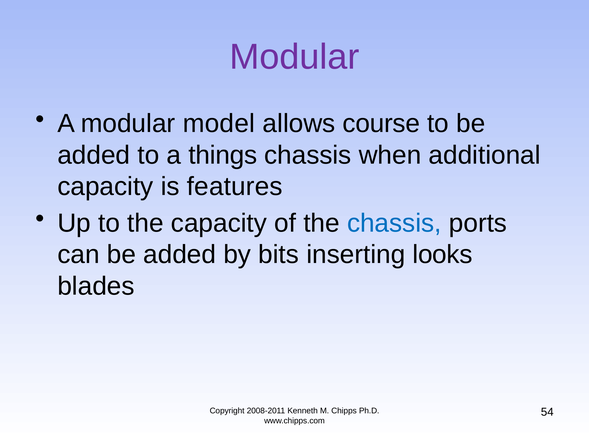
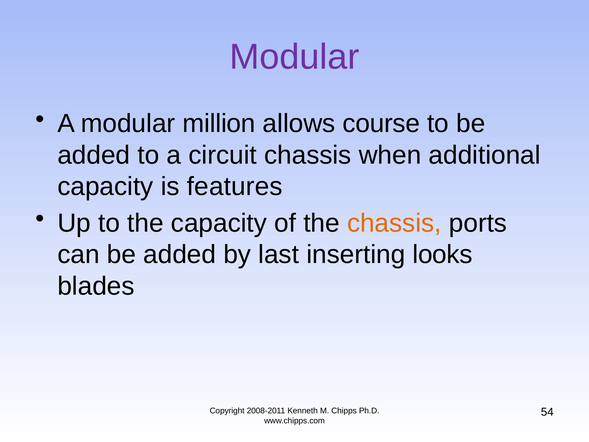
model: model -> million (219, 124)
things: things -> circuit (223, 155)
chassis colour: blue -> orange (394, 223)
bits: bits -> last (279, 254)
